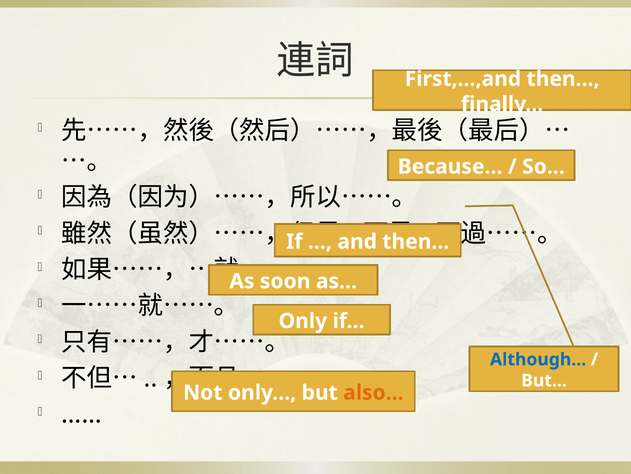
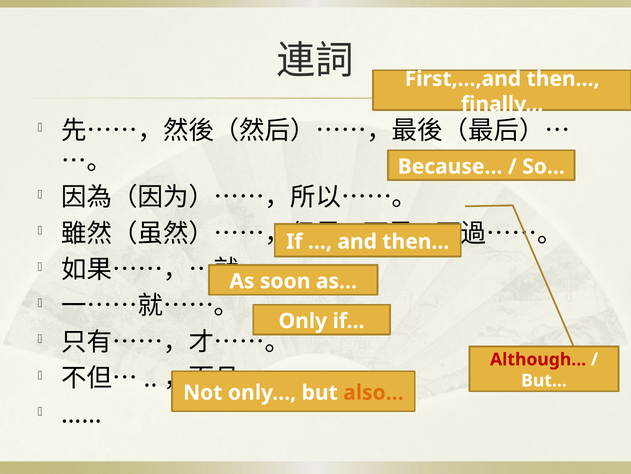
Although… colour: blue -> red (538, 359)
